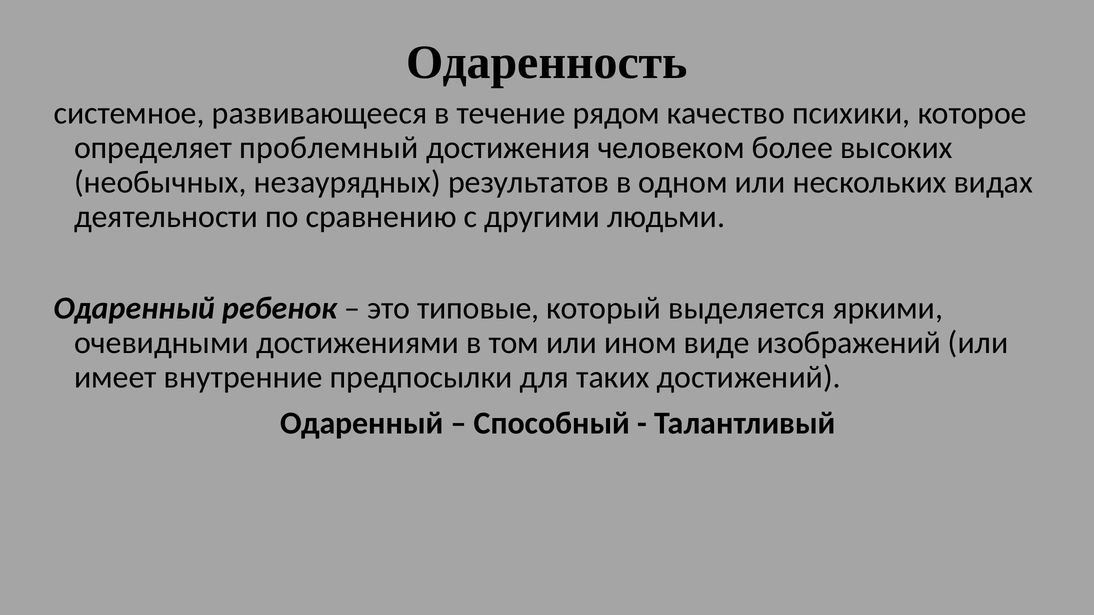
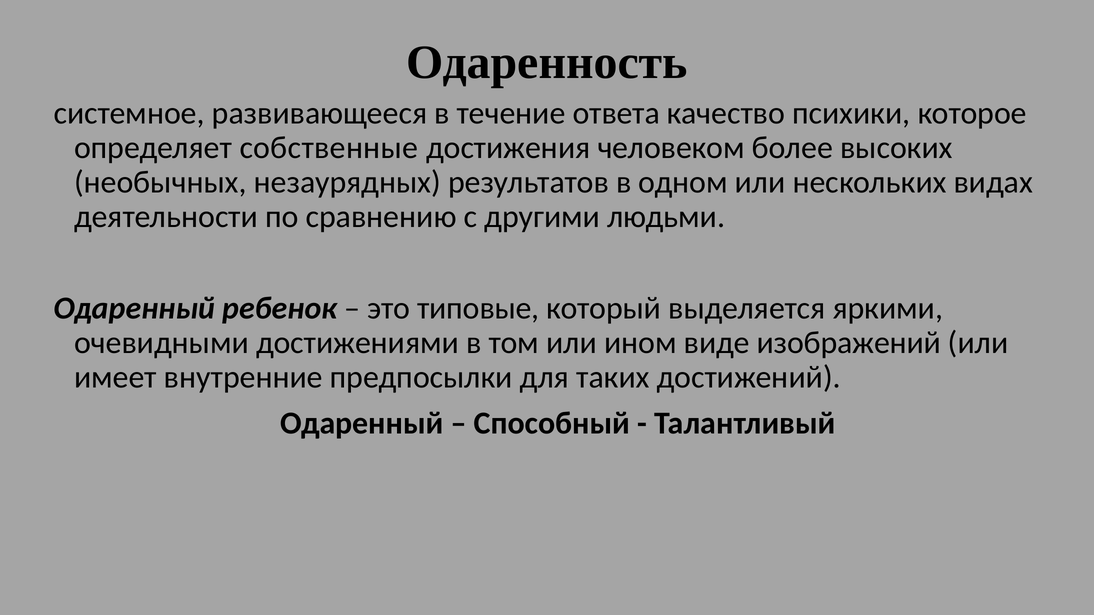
рядом: рядом -> ответа (616, 113)
проблемный: проблемный -> собственные (329, 148)
